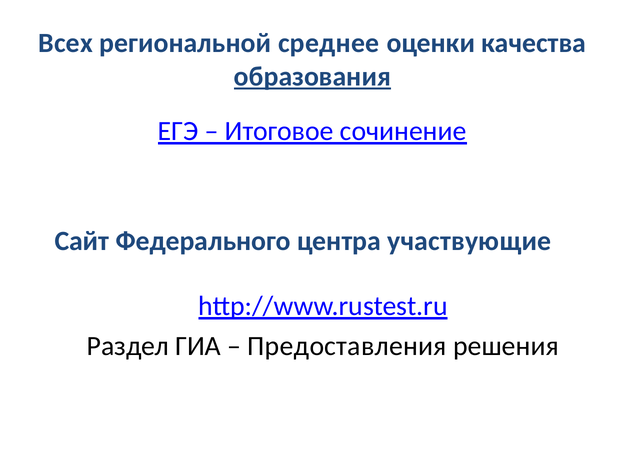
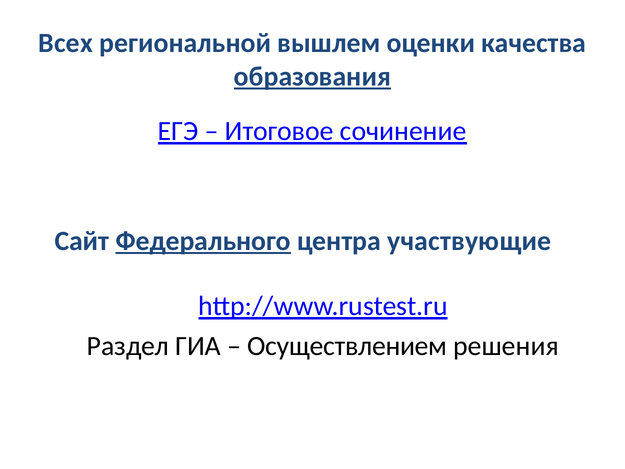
среднее: среднее -> вышлем (329, 43)
Федерального underline: none -> present (203, 241)
Предоставления: Предоставления -> Осуществлением (347, 346)
